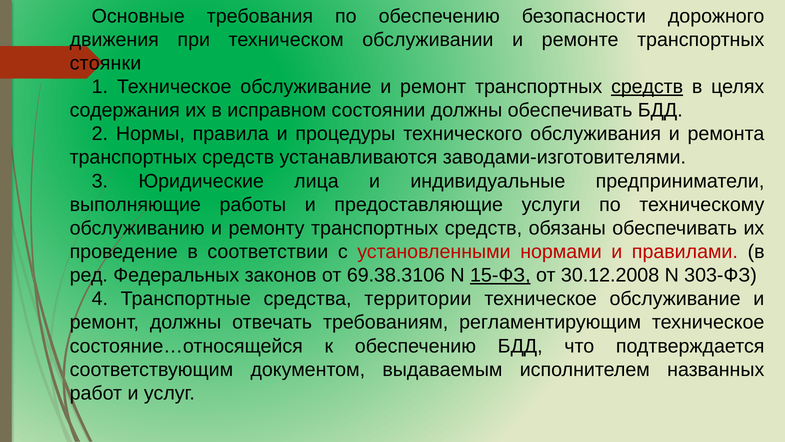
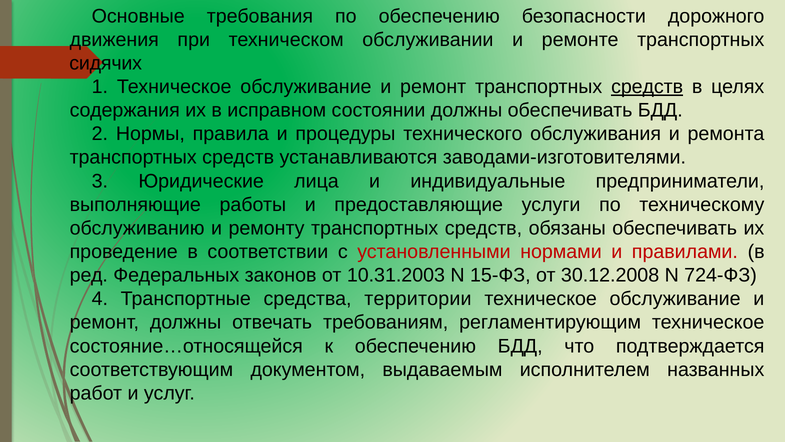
стоянки: стоянки -> сидячих (106, 63)
69.38.3106: 69.38.3106 -> 10.31.2003 (396, 275)
15-ФЗ underline: present -> none (500, 275)
303-ФЗ: 303-ФЗ -> 724-ФЗ (721, 275)
